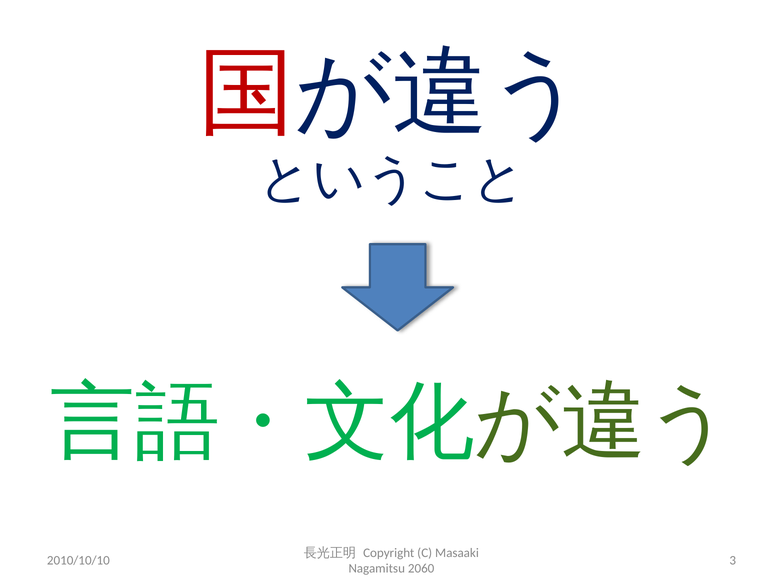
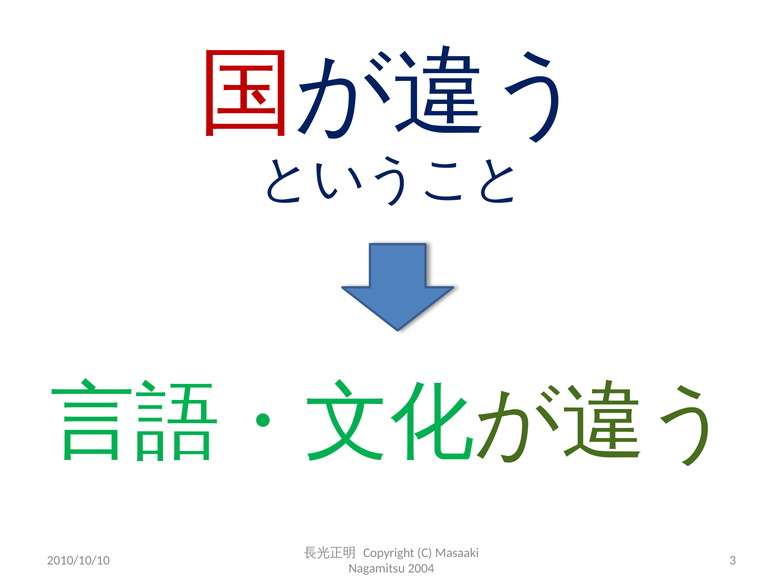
2060: 2060 -> 2004 (421, 569)
